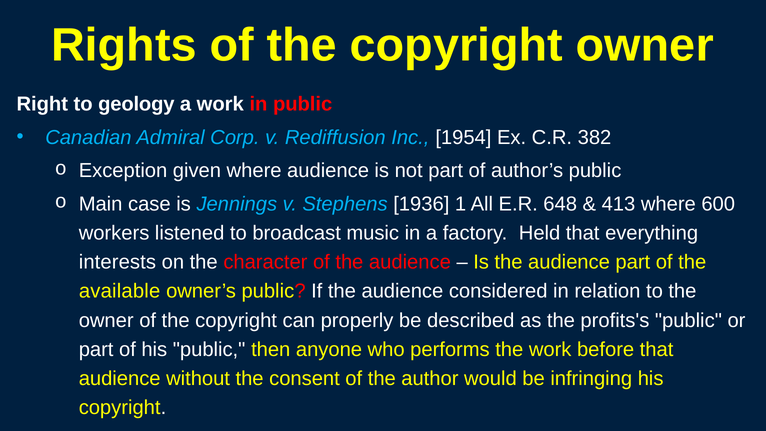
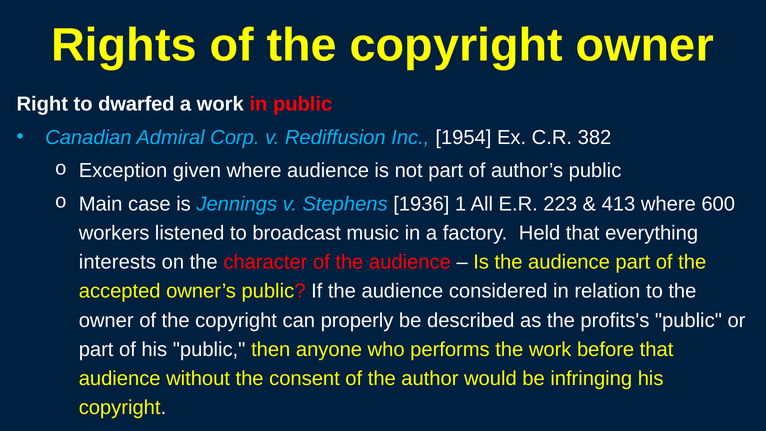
geology: geology -> dwarfed (136, 104)
648: 648 -> 223 (560, 204)
available: available -> accepted (120, 291)
